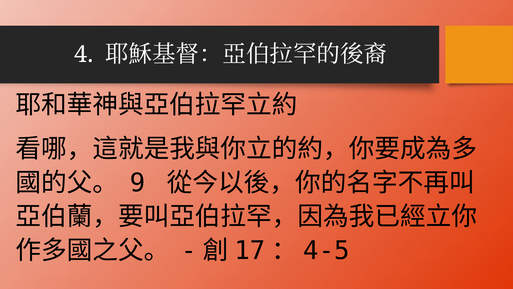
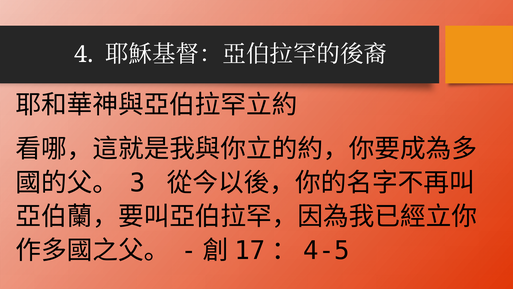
9: 9 -> 3 (138, 183)
